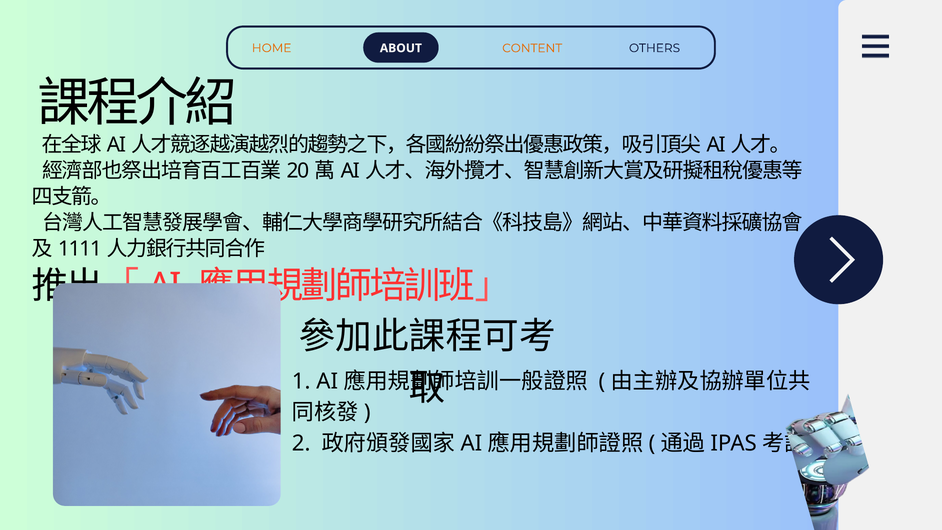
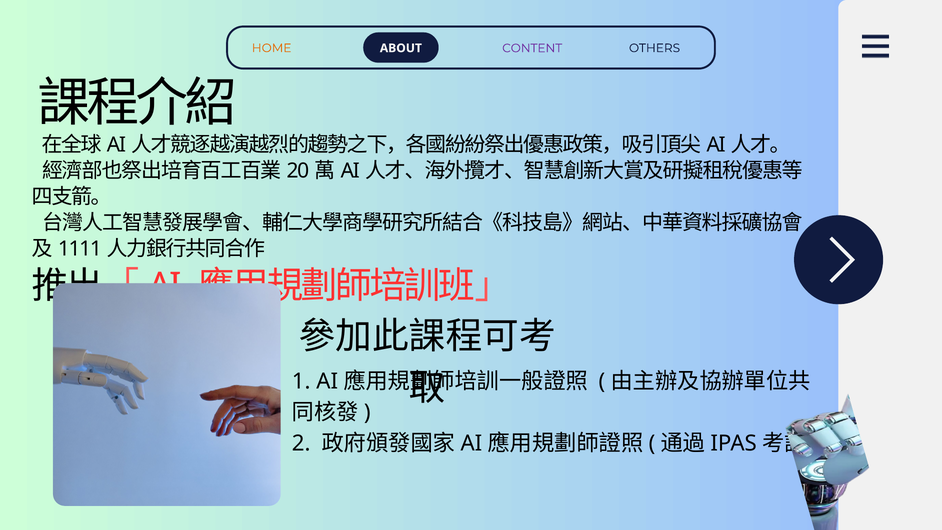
CONTENT colour: orange -> purple (532, 48)
